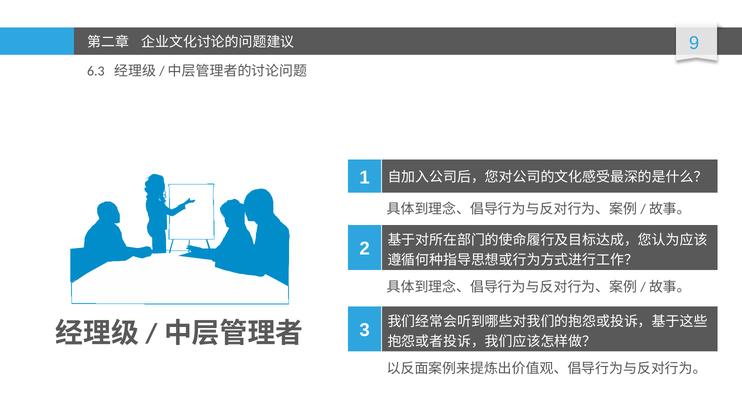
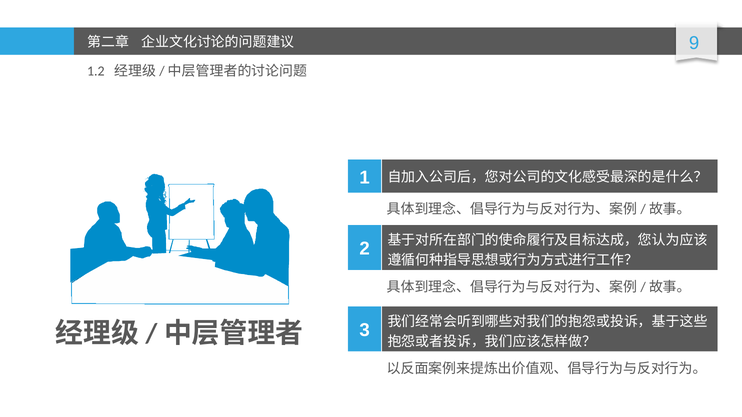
6.3: 6.3 -> 1.2 (96, 71)
